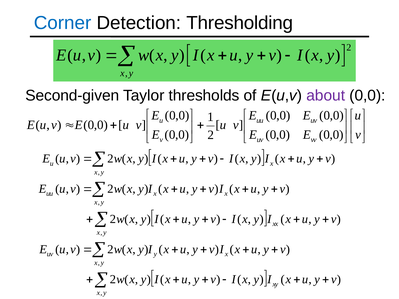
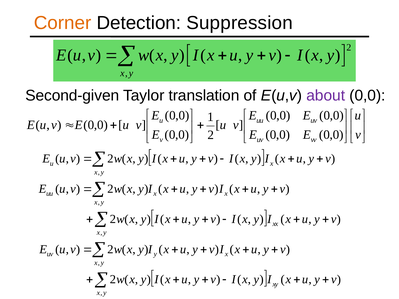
Corner colour: blue -> orange (63, 23)
Thresholding: Thresholding -> Suppression (240, 23)
thresholds: thresholds -> translation (204, 95)
